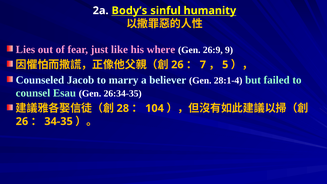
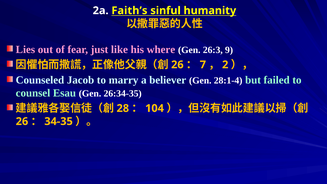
Body’s: Body’s -> Faith’s (129, 11)
26:9: 26:9 -> 26:3 (213, 50)
5: 5 -> 2 (225, 65)
